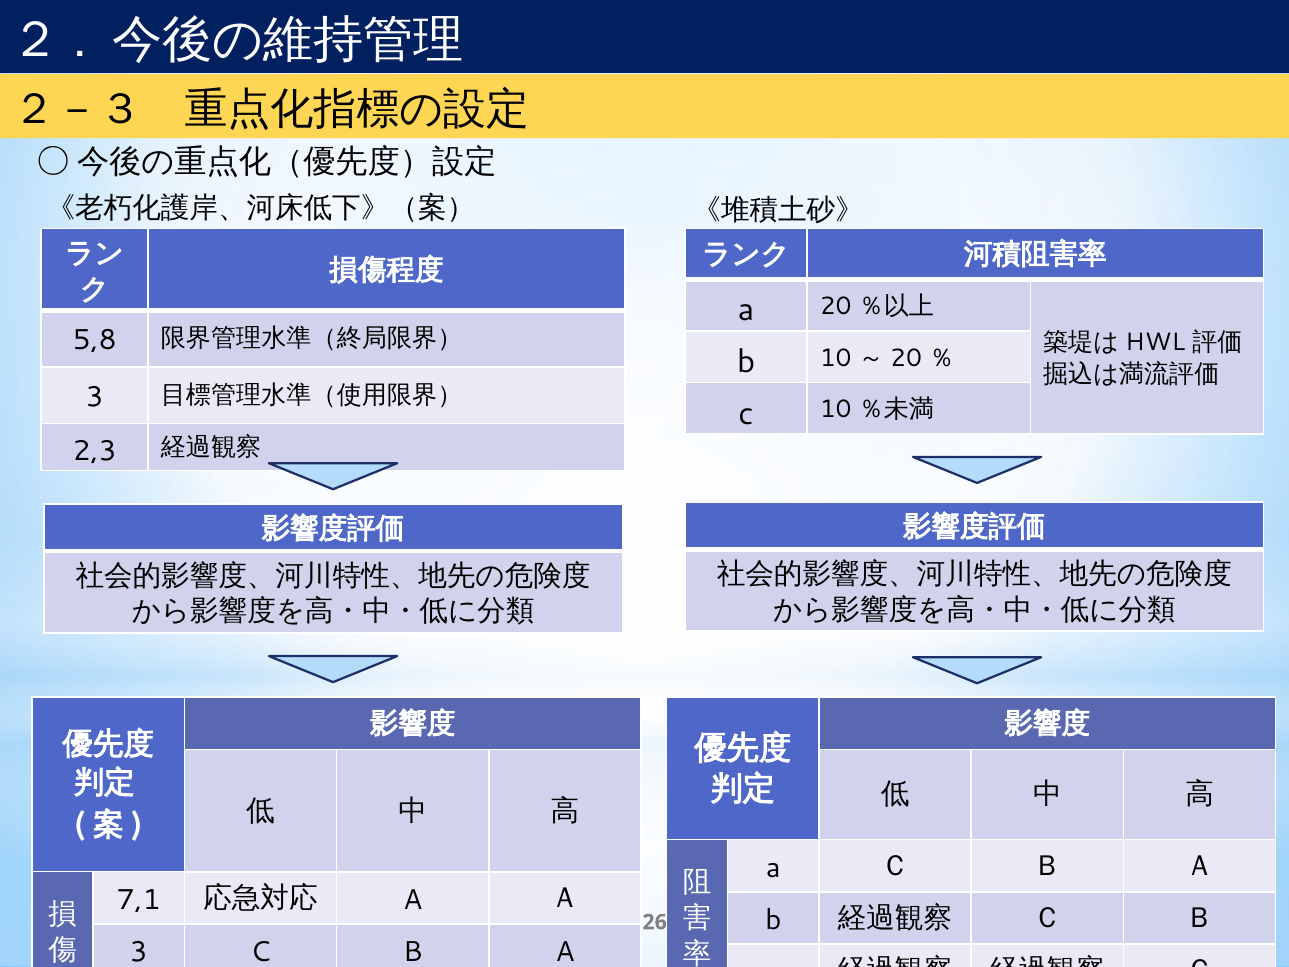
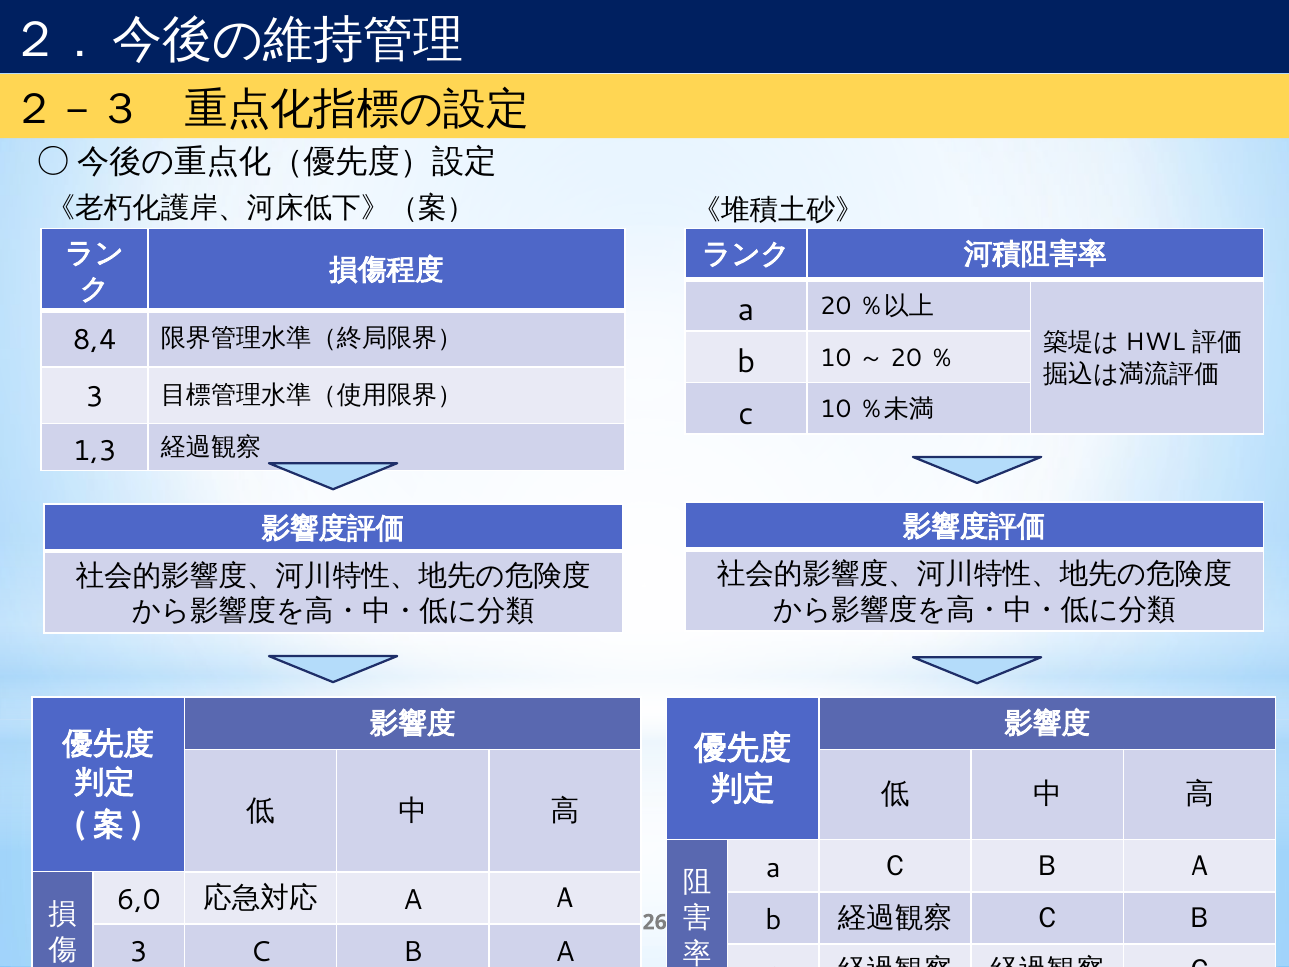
5,8: 5,8 -> 8,4 (95, 340)
2,3: 2,3 -> 1,3 (95, 451)
7,1: 7,1 -> 6,0 (139, 900)
